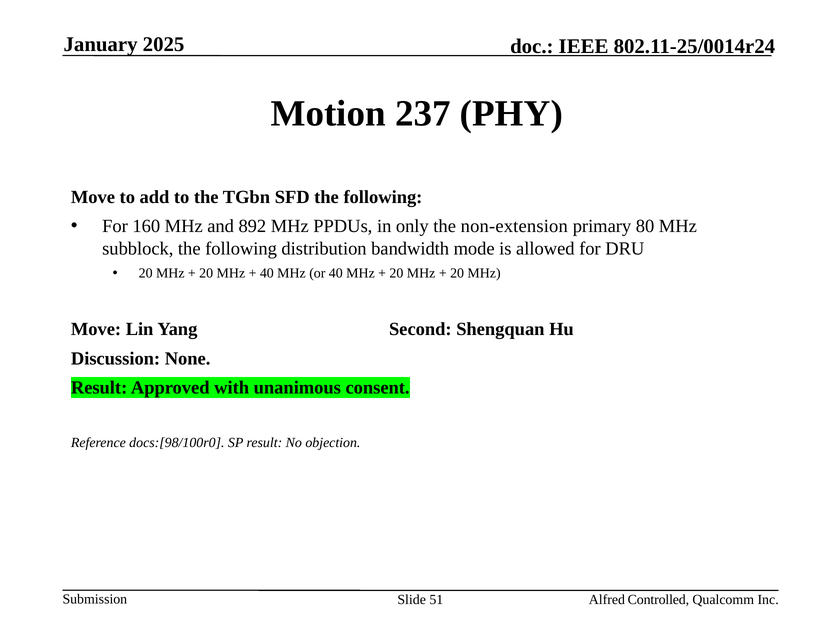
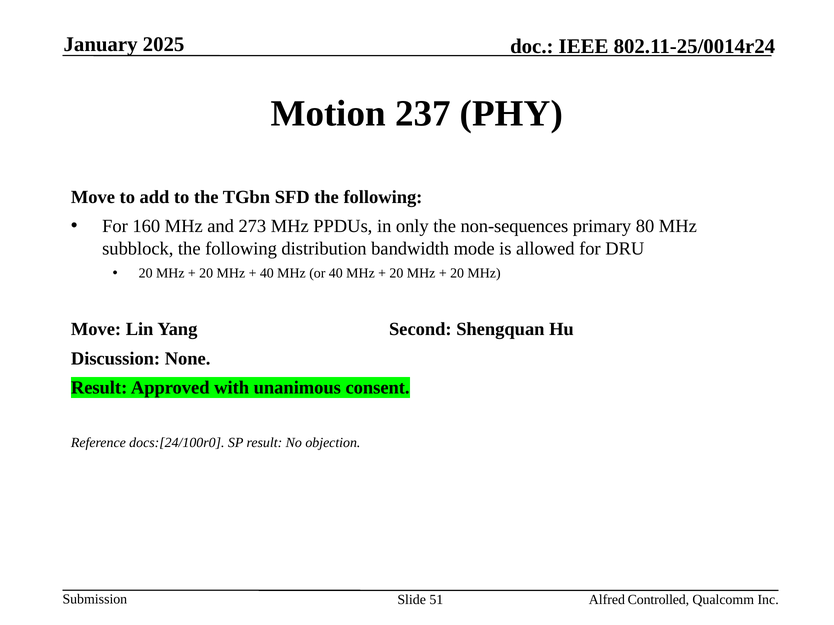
892: 892 -> 273 (252, 226)
non-extension: non-extension -> non-sequences (514, 226)
docs:[98/100r0: docs:[98/100r0 -> docs:[24/100r0 (177, 443)
